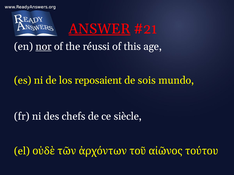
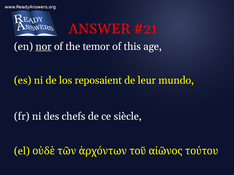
ANSWER underline: present -> none (100, 29)
réussi: réussi -> temor (96, 47)
sois: sois -> leur (147, 81)
